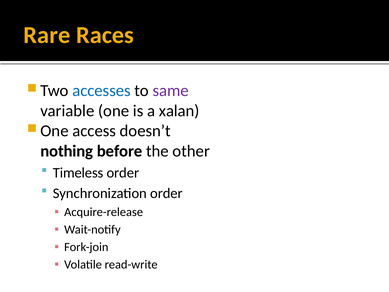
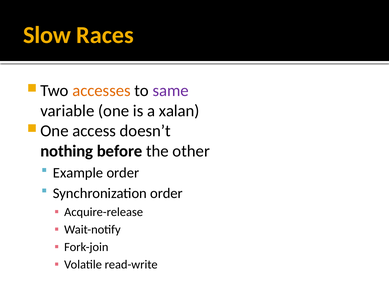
Rare: Rare -> Slow (47, 35)
accesses colour: blue -> orange (101, 91)
Timeless: Timeless -> Example (78, 173)
